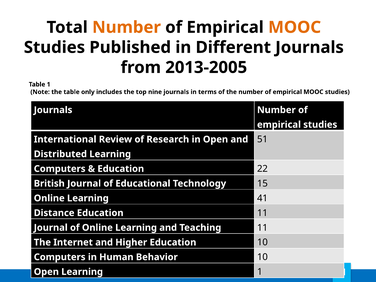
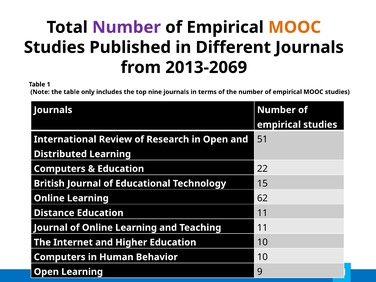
Number colour: orange -> purple (127, 27)
2013-2005: 2013-2005 -> 2013-2069 (206, 67)
41: 41 -> 62 (262, 198)
Learning 1: 1 -> 9 (260, 272)
